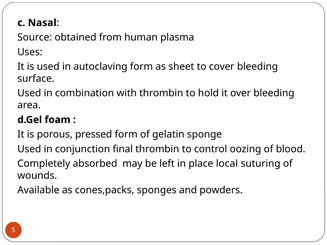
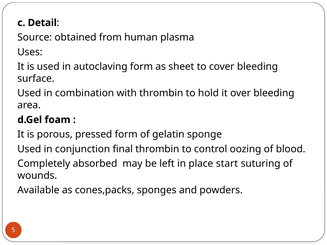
Nasal: Nasal -> Detail (42, 23)
local: local -> start (227, 164)
